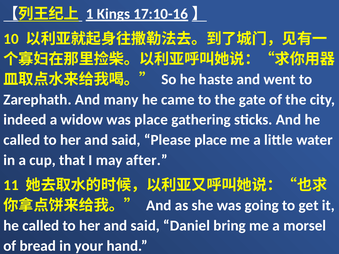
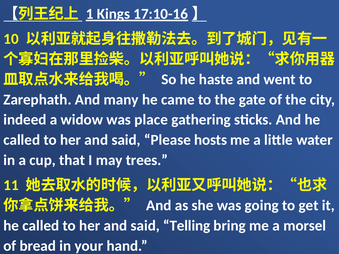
Please place: place -> hosts (211, 140)
after: after -> trees (147, 160)
Daniel: Daniel -> Telling (187, 226)
